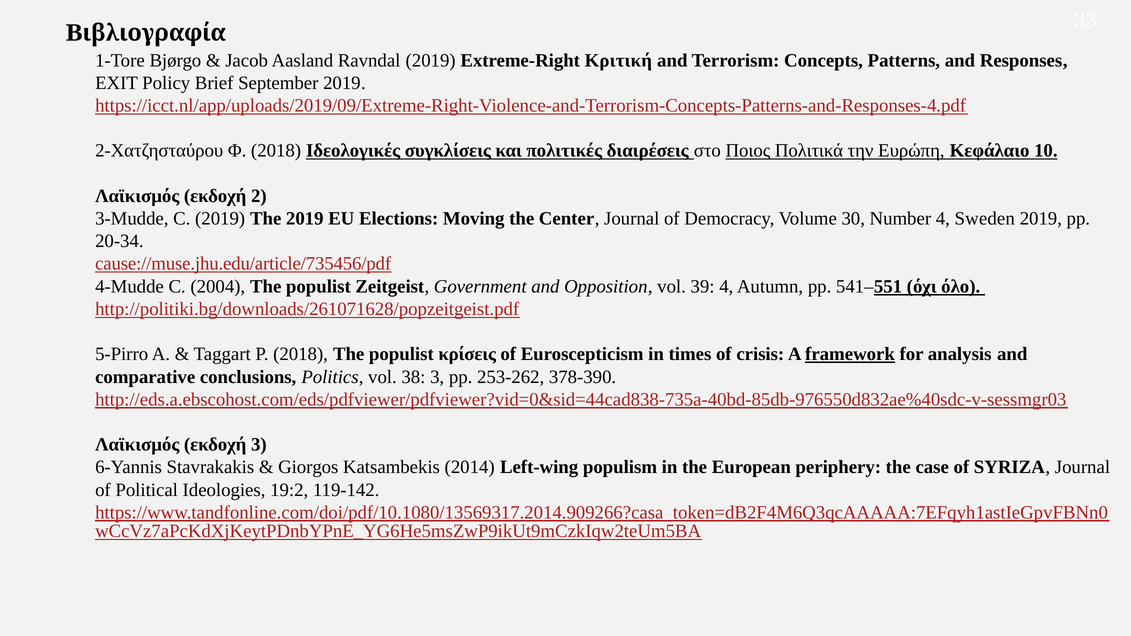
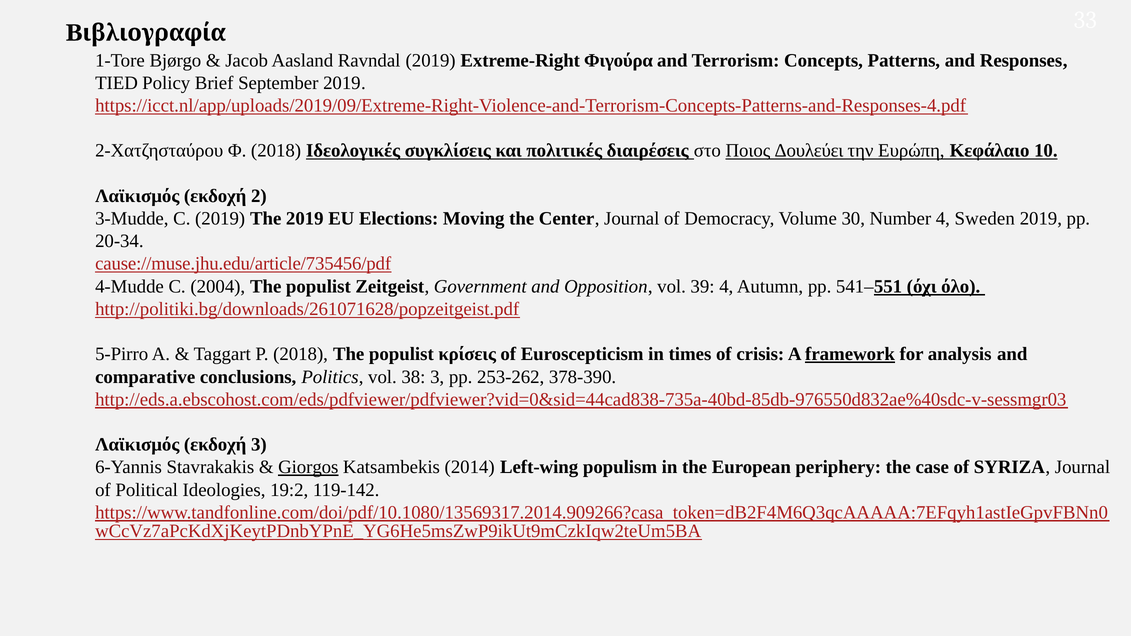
Κριτική: Κριτική -> Φιγούρα (618, 60)
EXIT: EXIT -> TIED (117, 83)
Πολιτικά: Πολιτικά -> Δουλεύει (809, 151)
Giorgos underline: none -> present (308, 467)
